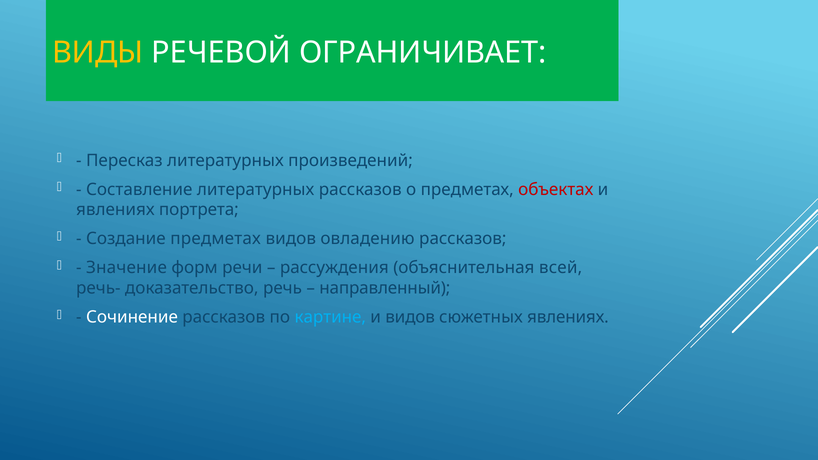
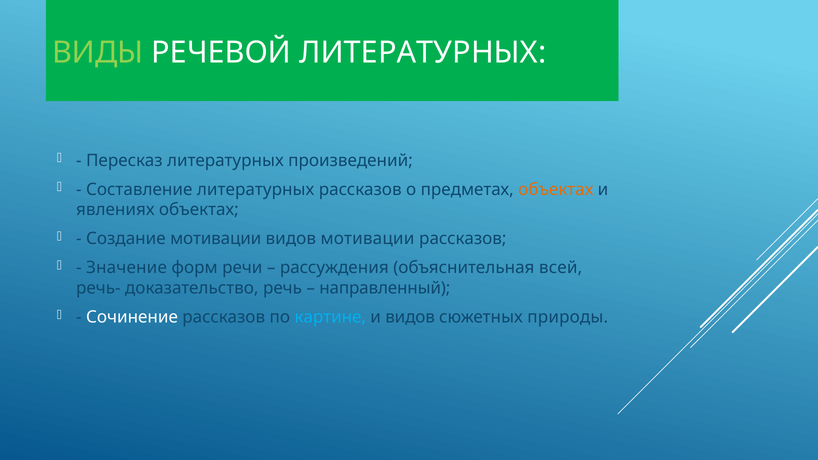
ВИДЫ colour: yellow -> light green (98, 53)
РЕЧЕВОЙ ОГРАНИЧИВАЕТ: ОГРАНИЧИВАЕТ -> ЛИТЕРАТУРНЫХ (423, 53)
объектах colour: red -> orange (556, 189)
явлениях портрета: портрета -> объектах (199, 210)
Создание предметах: предметах -> мотивации (216, 239)
видов овладению: овладению -> мотивации (367, 239)
сюжетных явлениях: явлениях -> природы (568, 317)
